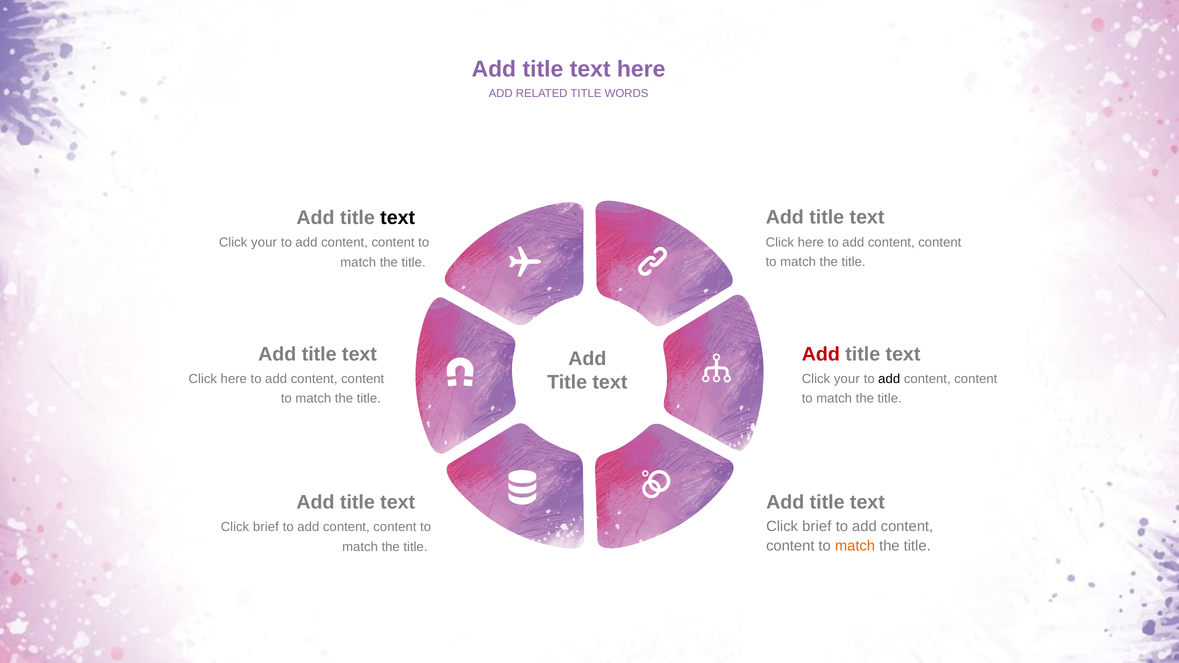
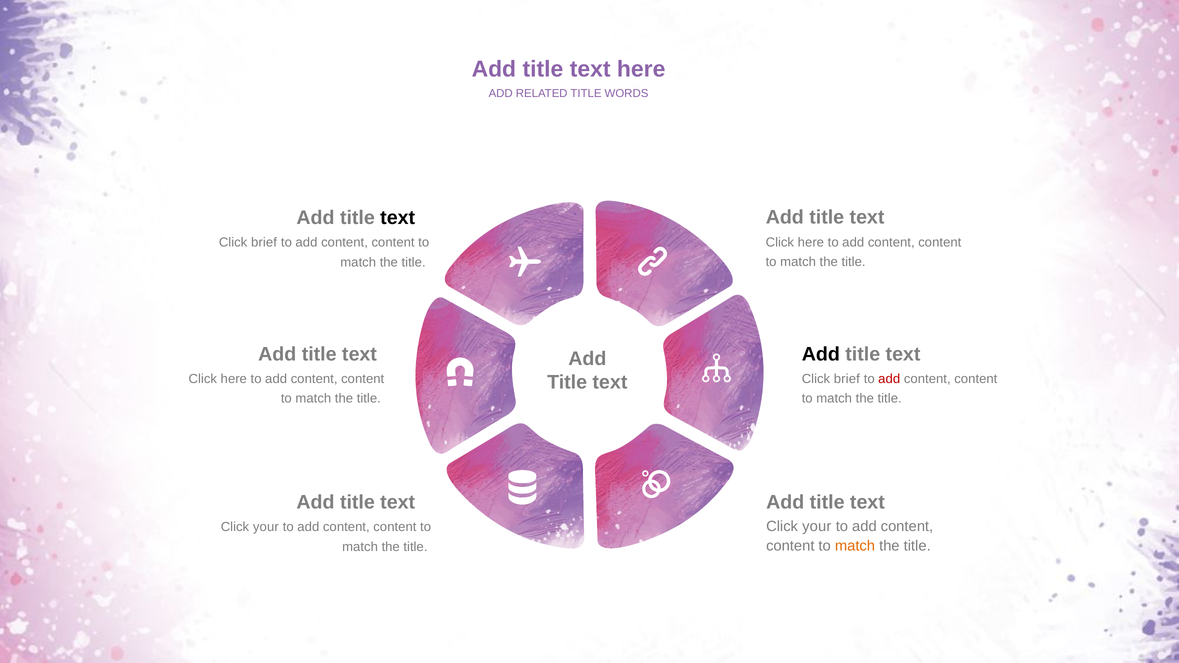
your: your -> brief (264, 243)
Add colour: red -> black (821, 354)
your: your -> brief (847, 379)
add colour: black -> red (889, 379)
brief: brief -> your (817, 526)
brief: brief -> your (266, 527)
